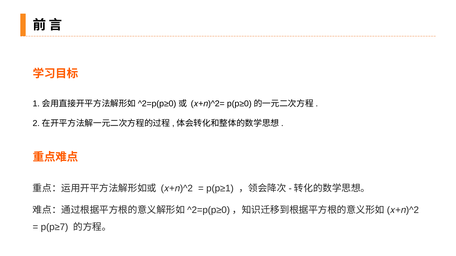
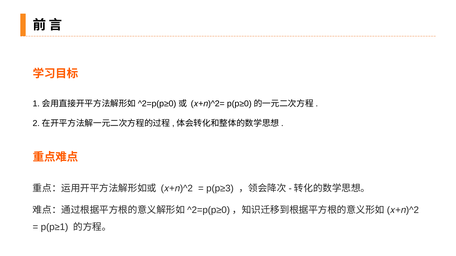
p(p≥1: p(p≥1 -> p(p≥3 (220, 189)
p(p≥7: p(p≥7 -> p(p≥1 (55, 228)
